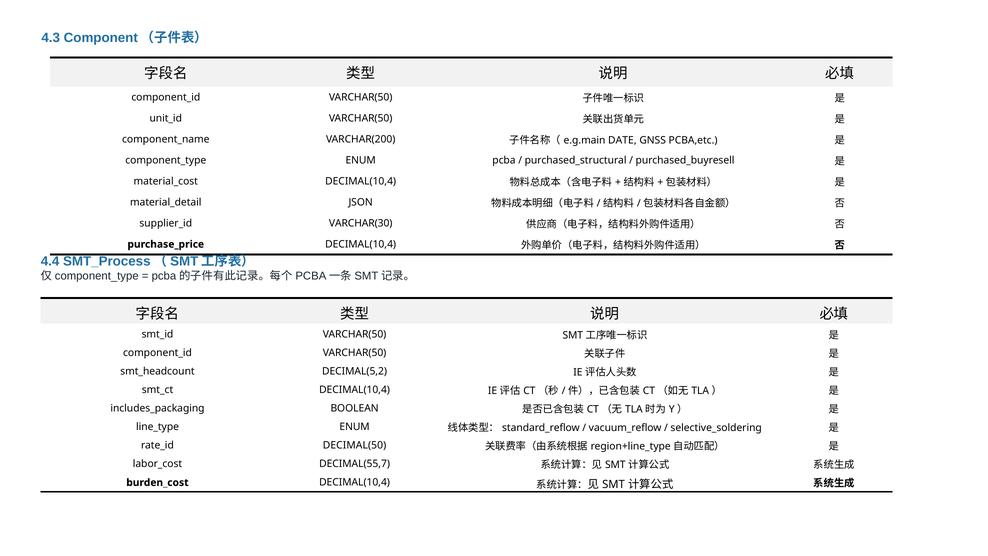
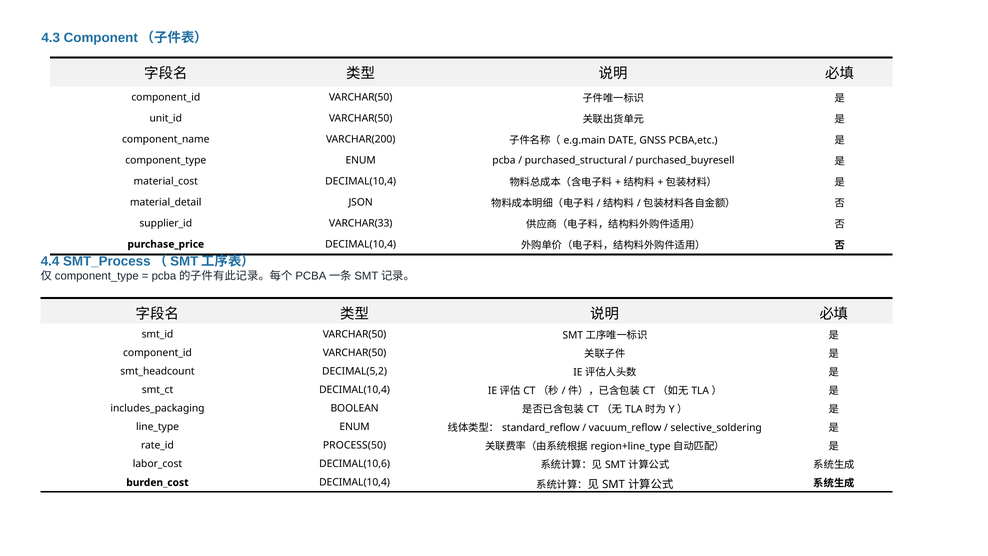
VARCHAR(30: VARCHAR(30 -> VARCHAR(33 (361, 223)
DECIMAL(50: DECIMAL(50 -> PROCESS(50 (355, 445)
DECIMAL(55,7: DECIMAL(55,7 -> DECIMAL(10,6 (355, 464)
